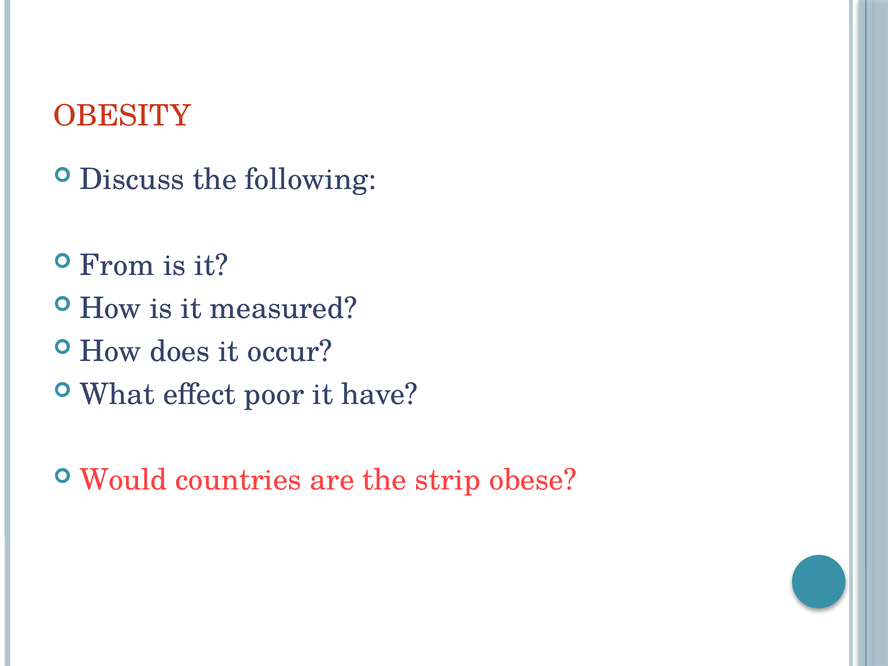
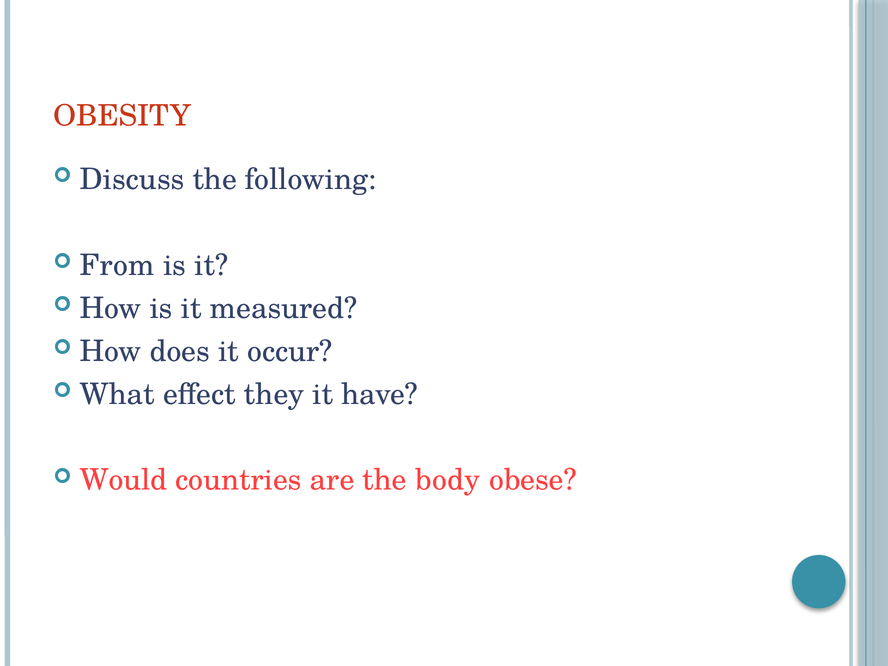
poor: poor -> they (274, 394)
strip: strip -> body (448, 480)
